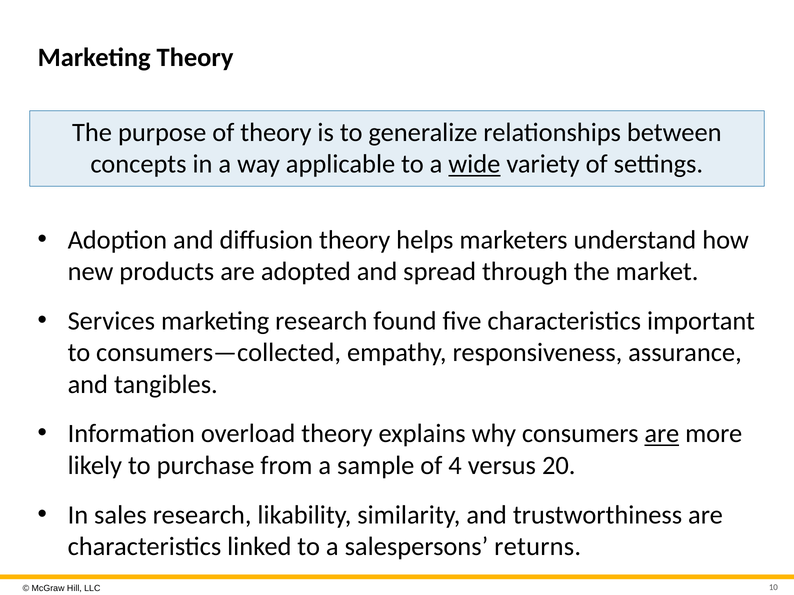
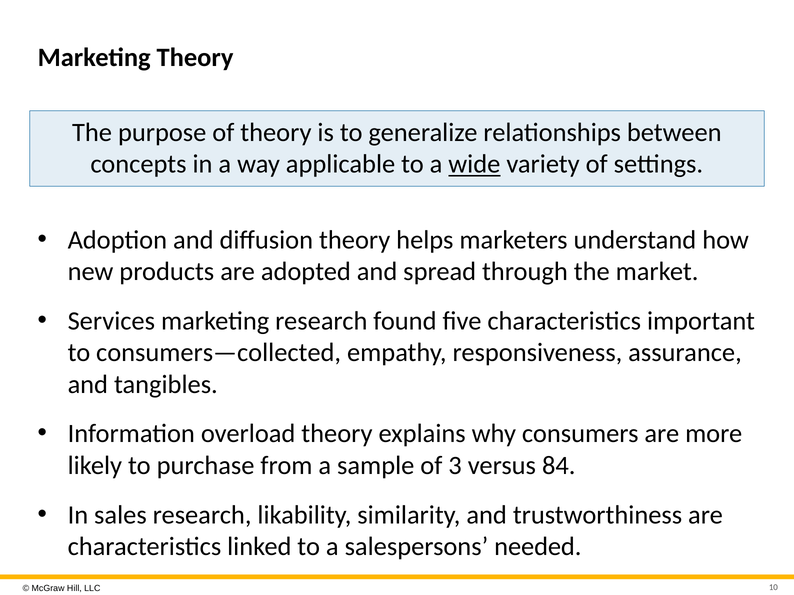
are underline: present -> none (662, 434)
4: 4 -> 3 (455, 466)
20: 20 -> 84 (559, 466)
returns: returns -> needed (538, 547)
